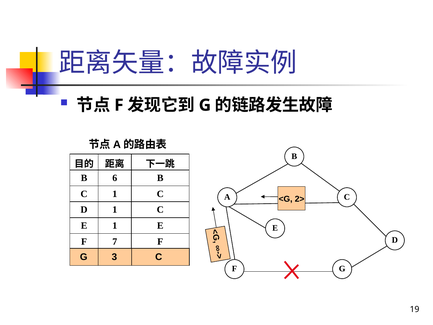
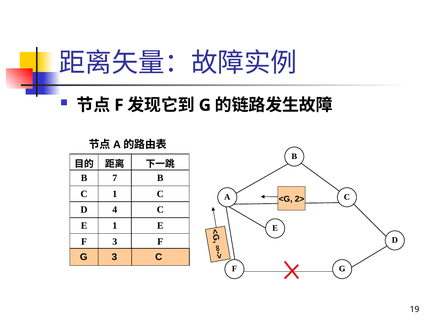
6: 6 -> 7 (115, 178)
D 1: 1 -> 4 (115, 210)
F 7: 7 -> 3 (115, 241)
